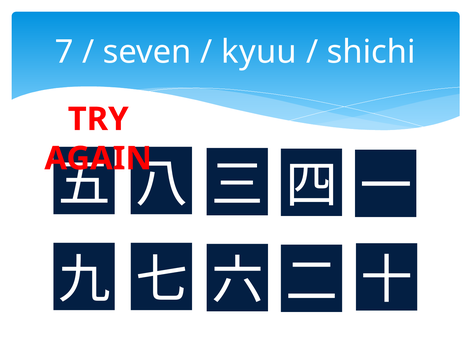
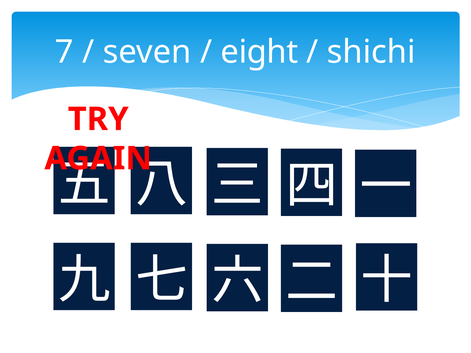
kyuu: kyuu -> eight (259, 52)
